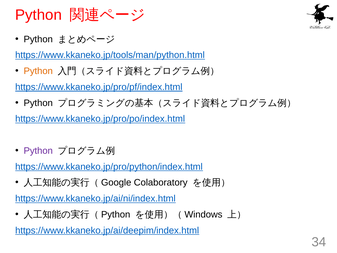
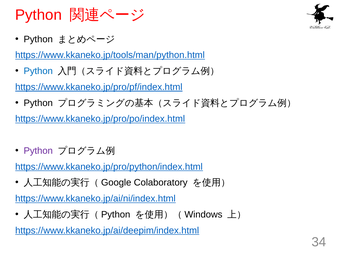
Python colour: orange -> blue (38, 71)
